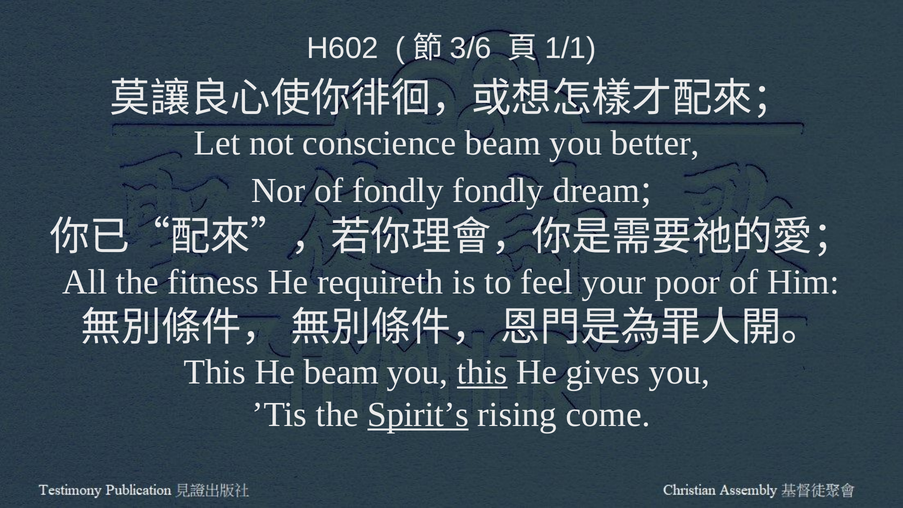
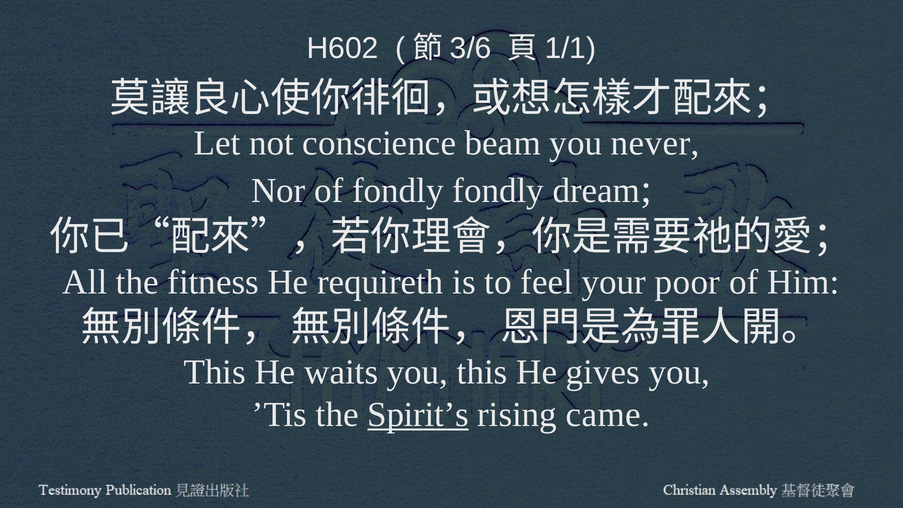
better: better -> never (655, 143)
He beam: beam -> waits (341, 372)
this underline: present -> none (482, 372)
come: come -> came (608, 414)
